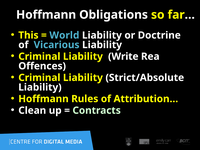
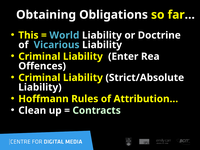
Hoffmann: Hoffmann -> Obtaining (46, 15)
Write: Write -> Enter (123, 56)
